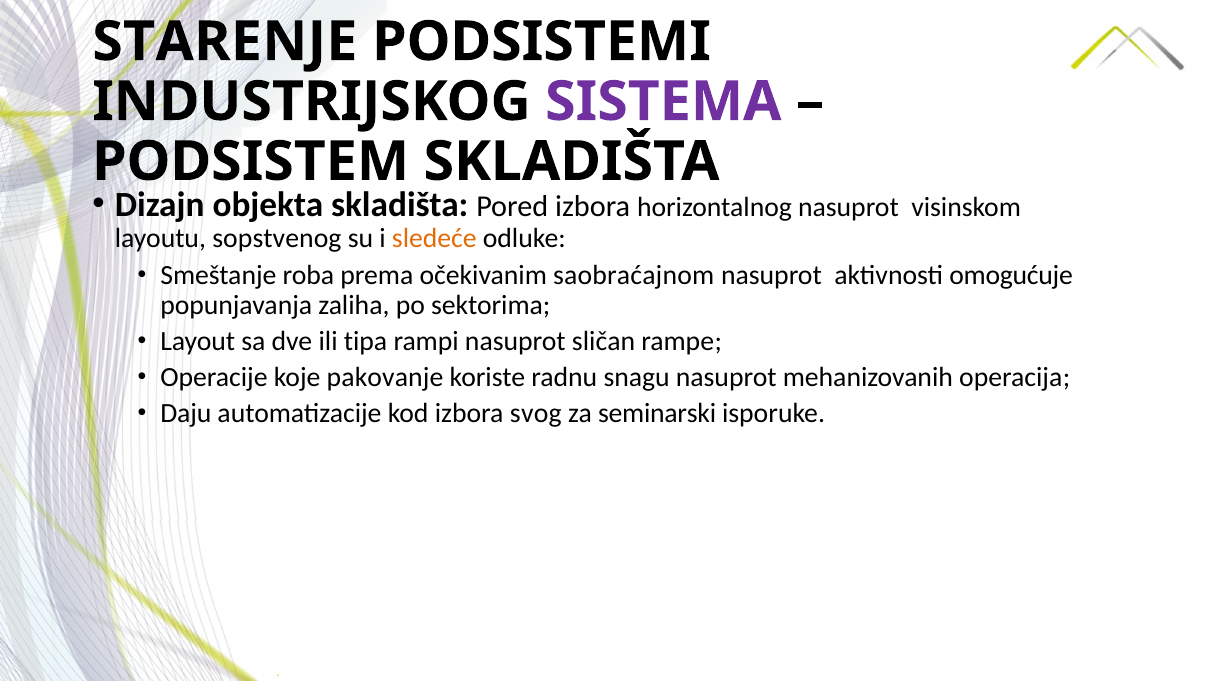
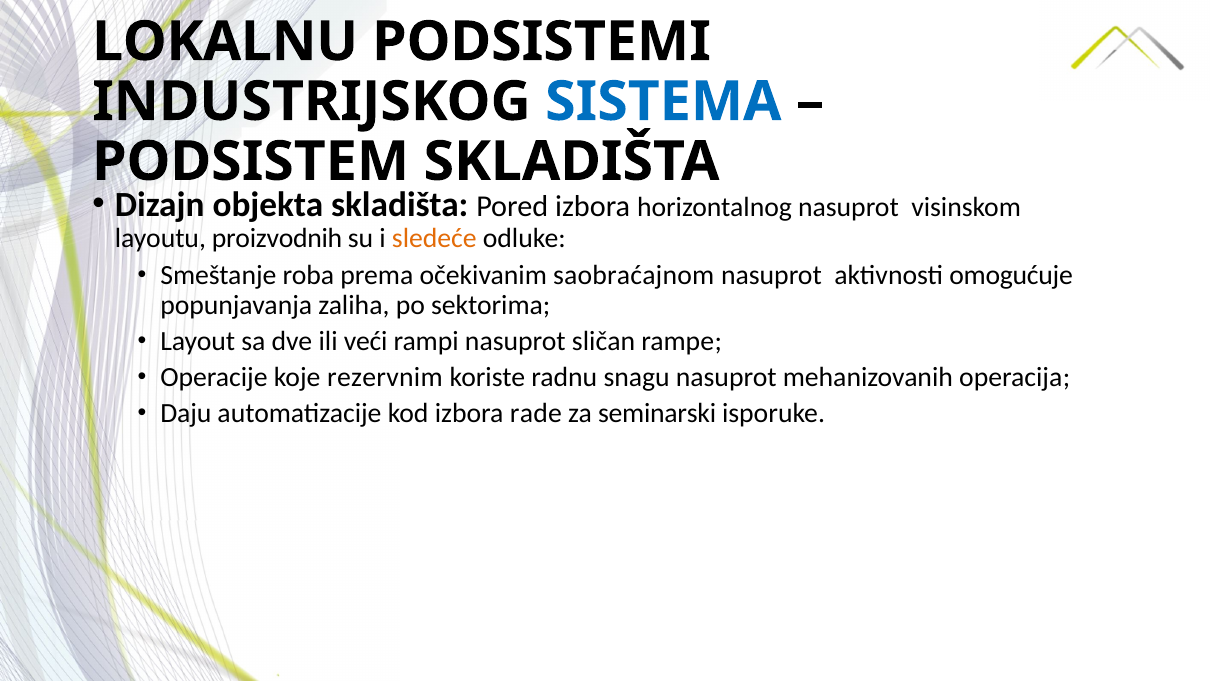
STARENJE: STARENJE -> LOKALNU (225, 42)
SISTEMA colour: purple -> blue (663, 102)
sopstvenog: sopstvenog -> proizvodnih (277, 239)
tipa: tipa -> veći (366, 341)
pakovanje: pakovanje -> rezervnim (385, 377)
svog: svog -> rade (536, 413)
